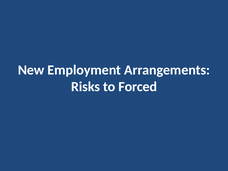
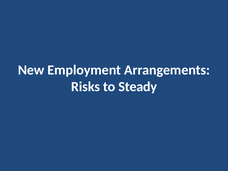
Forced: Forced -> Steady (138, 87)
